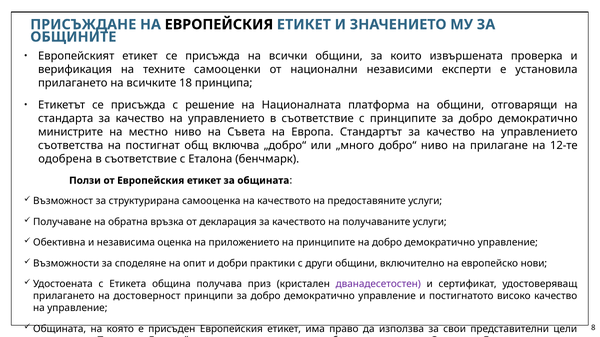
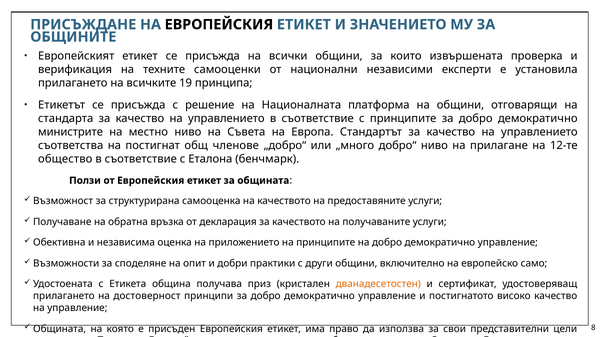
18: 18 -> 19 (186, 83)
включва: включва -> членове (236, 146)
одобрена: одобрена -> общество (65, 159)
нови: нови -> само (534, 264)
дванадесетостен colour: purple -> orange (378, 284)
